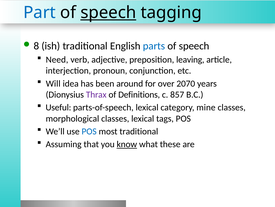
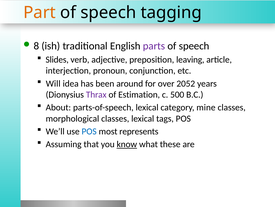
Part colour: blue -> orange (40, 13)
speech underline: present -> none (108, 13)
parts colour: blue -> purple (154, 46)
Need: Need -> Slides (57, 59)
2070: 2070 -> 2052 (186, 83)
Definitions: Definitions -> Estimation (139, 94)
857: 857 -> 500 (177, 94)
Useful: Useful -> About (58, 107)
most traditional: traditional -> represents (139, 131)
